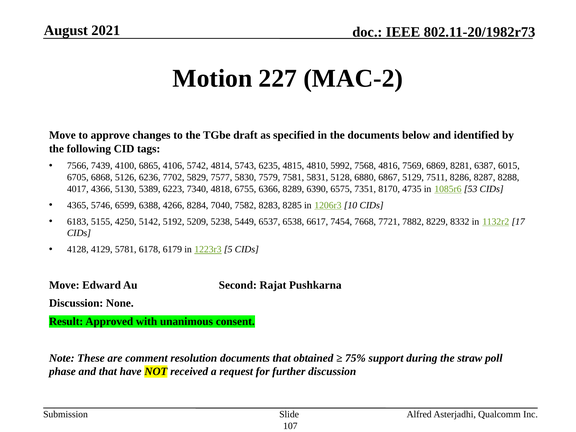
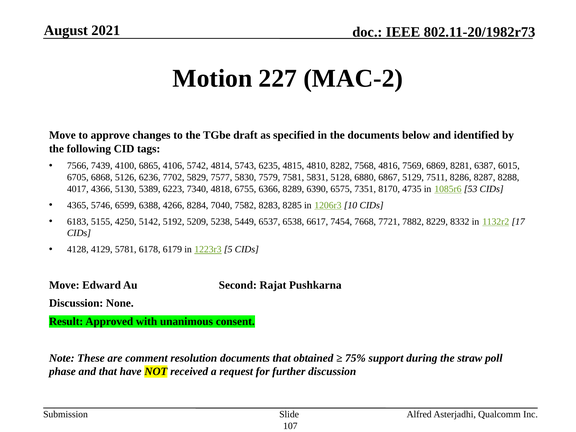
5992: 5992 -> 8282 (341, 166)
